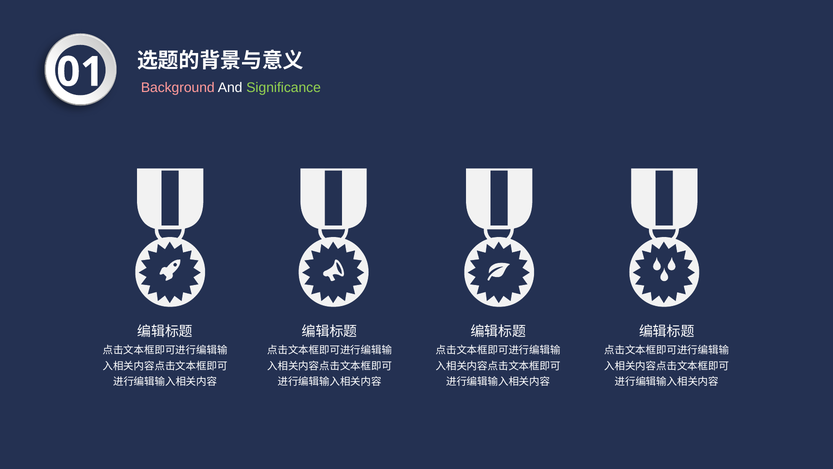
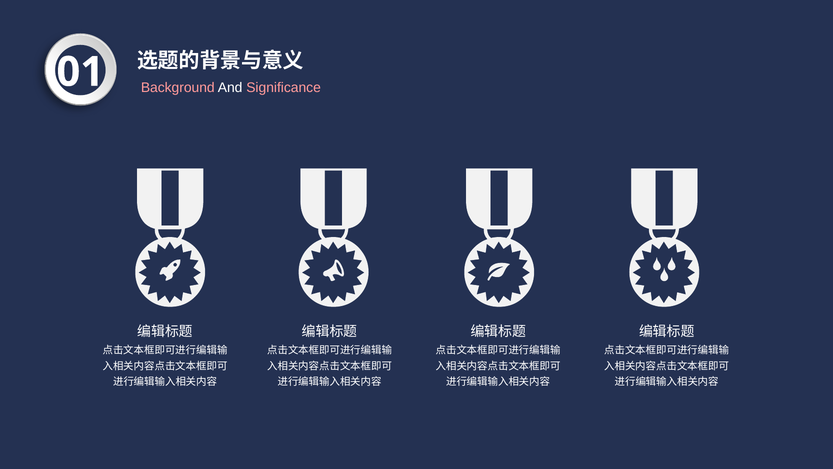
Significance colour: light green -> pink (284, 88)
